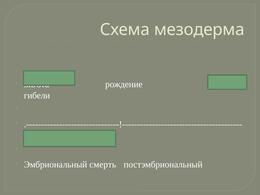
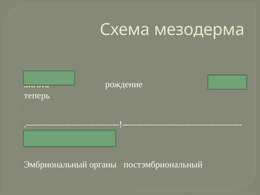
гибели: гибели -> теперь (37, 95)
смерть: смерть -> органы (103, 164)
